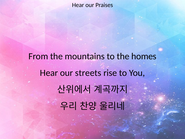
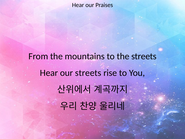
the homes: homes -> streets (144, 56)
